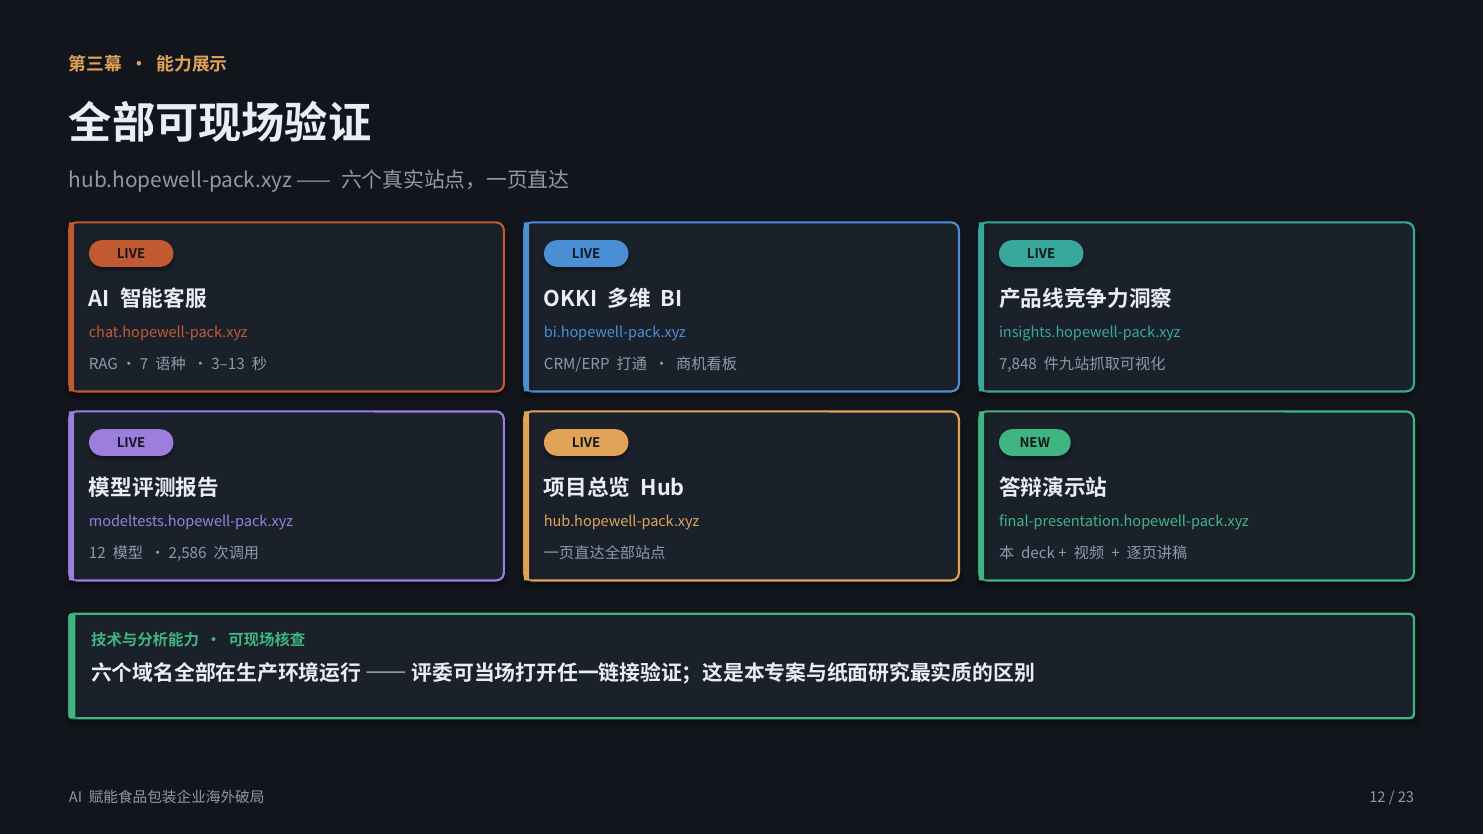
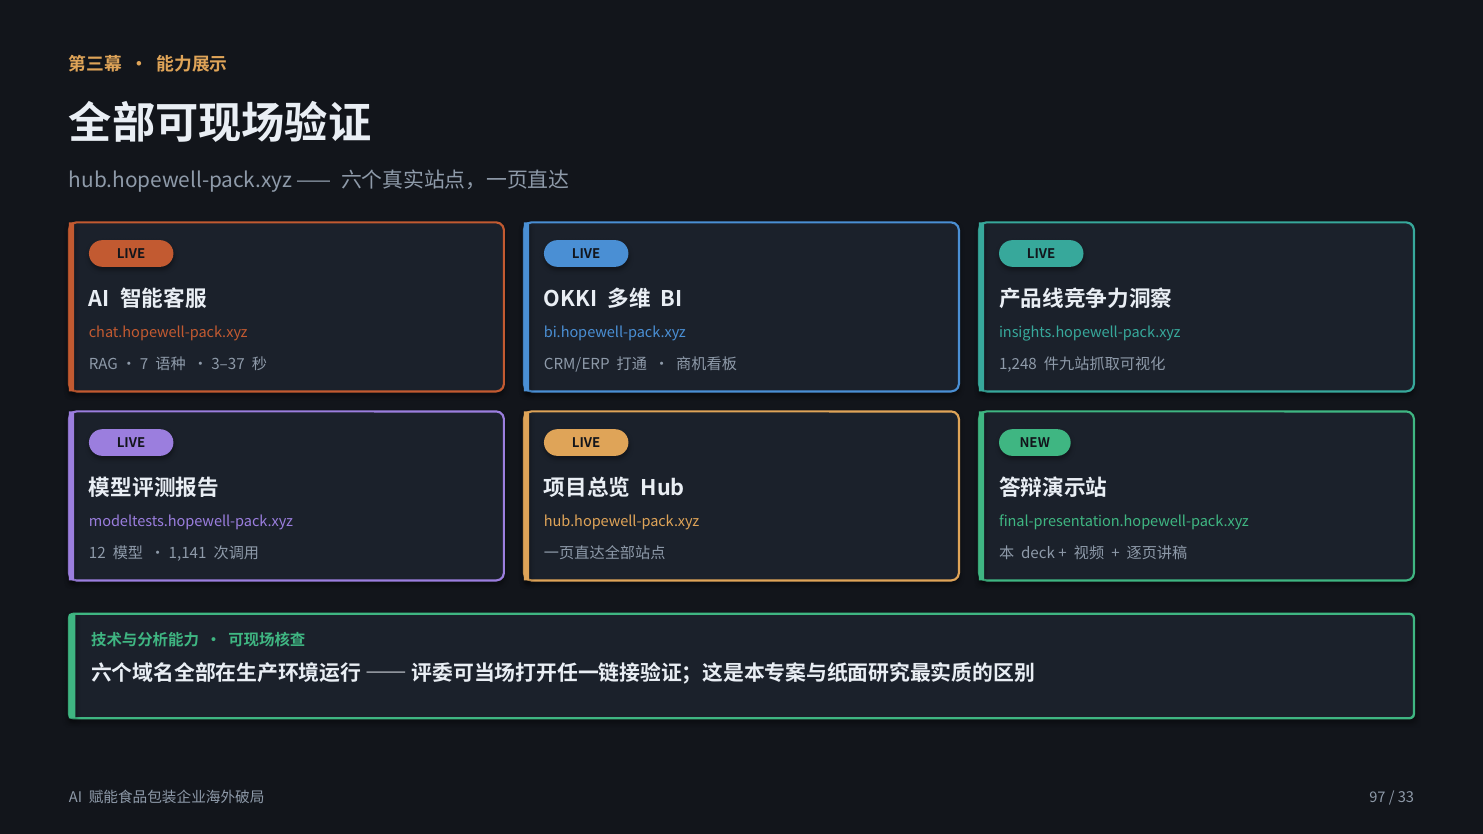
3–13: 3–13 -> 3–37 (228, 364)
7,848: 7,848 -> 1,248 (1018, 364)
2,586: 2,586 -> 1,141 (188, 554)
12: 12 -> 97 (1377, 798)
23: 23 -> 33 (1406, 798)
